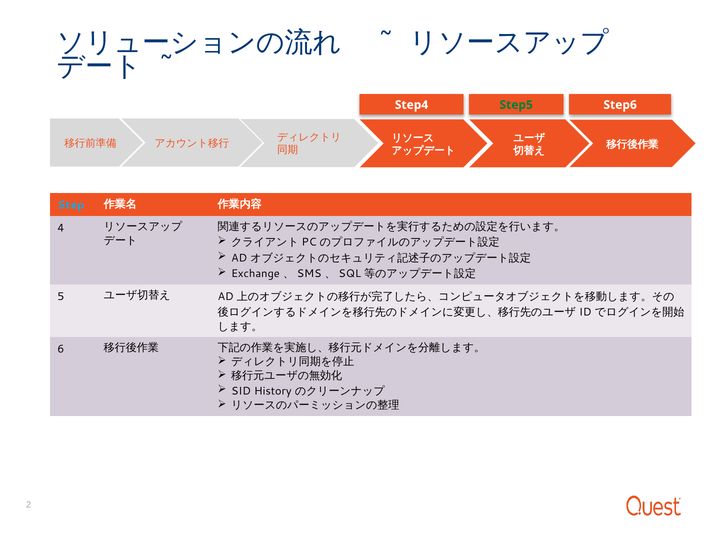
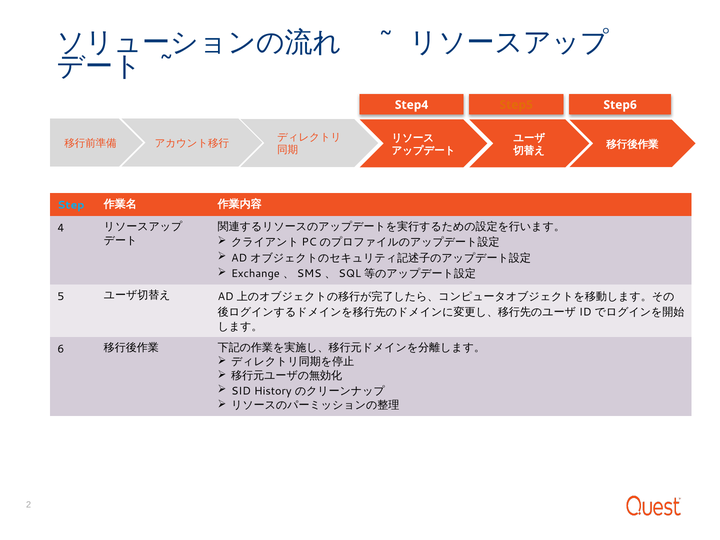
Step5 colour: green -> orange (516, 105)
